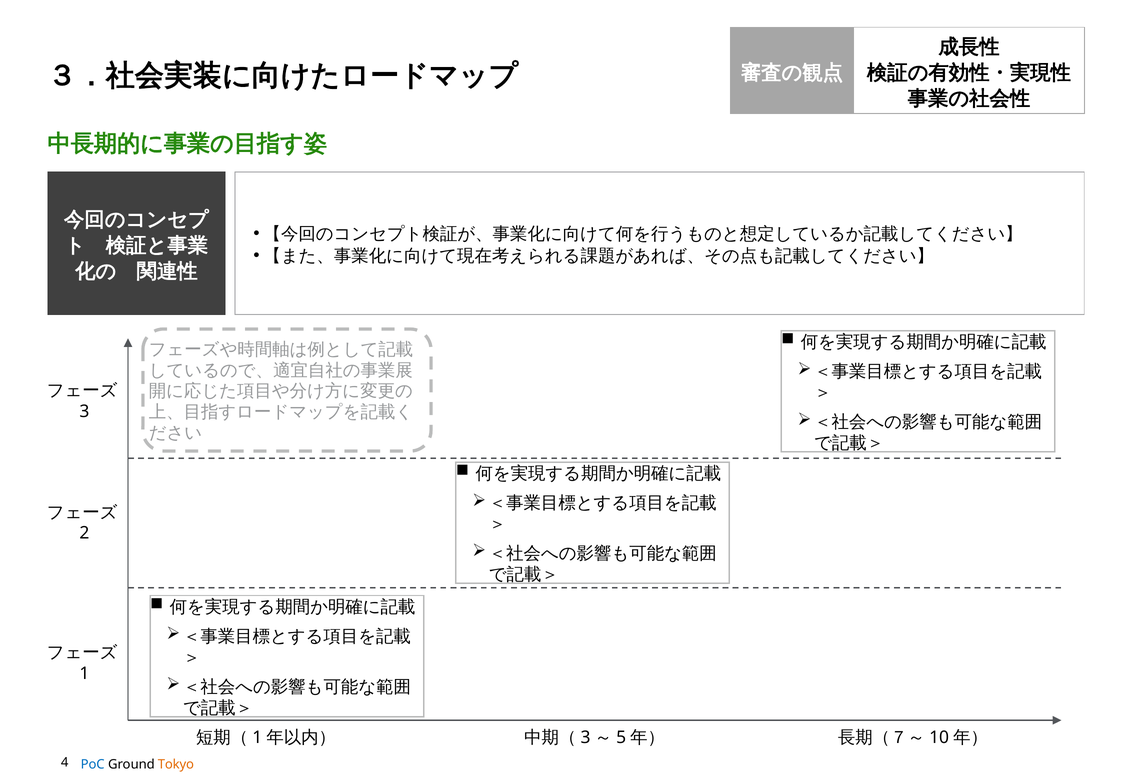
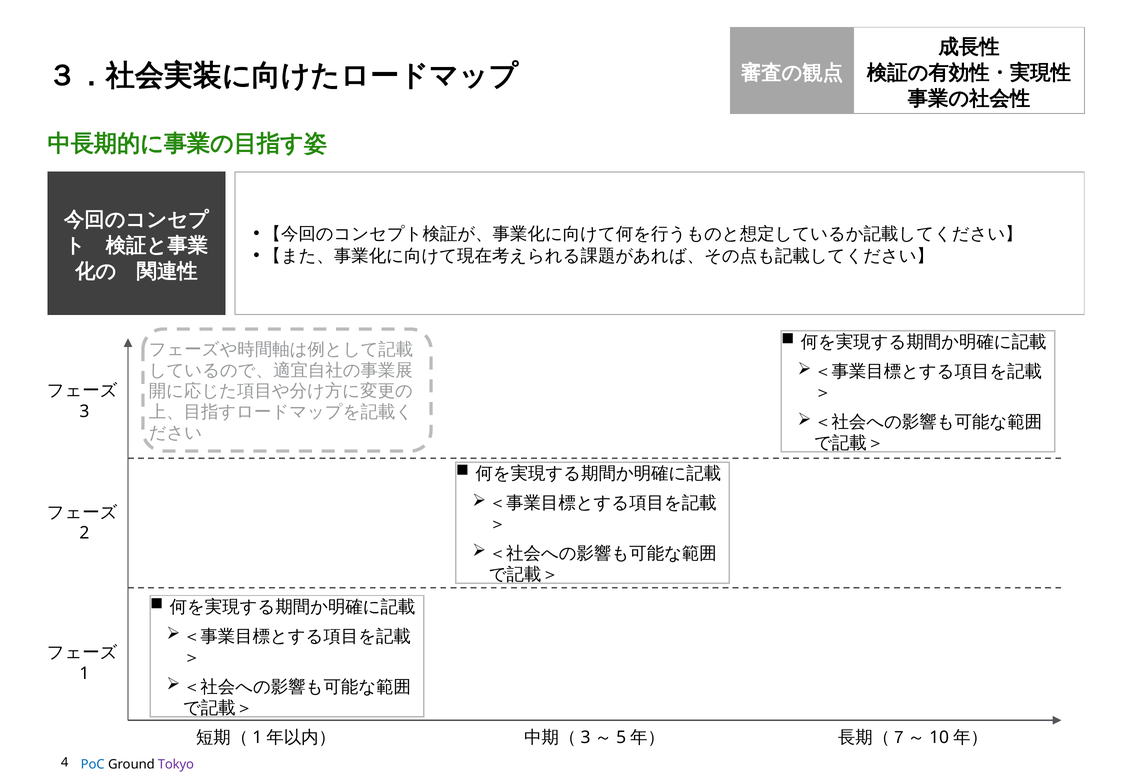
Tokyo colour: orange -> purple (176, 765)
